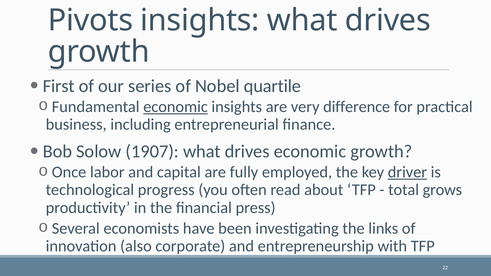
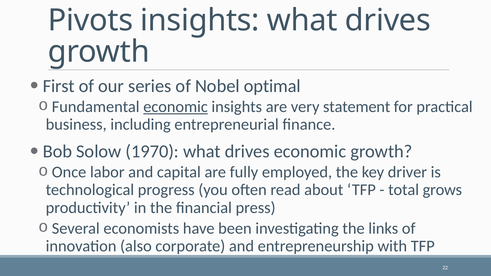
quartile: quartile -> optimal (272, 86)
difference: difference -> statement (357, 107)
1907: 1907 -> 1970 (152, 152)
driver underline: present -> none (407, 172)
